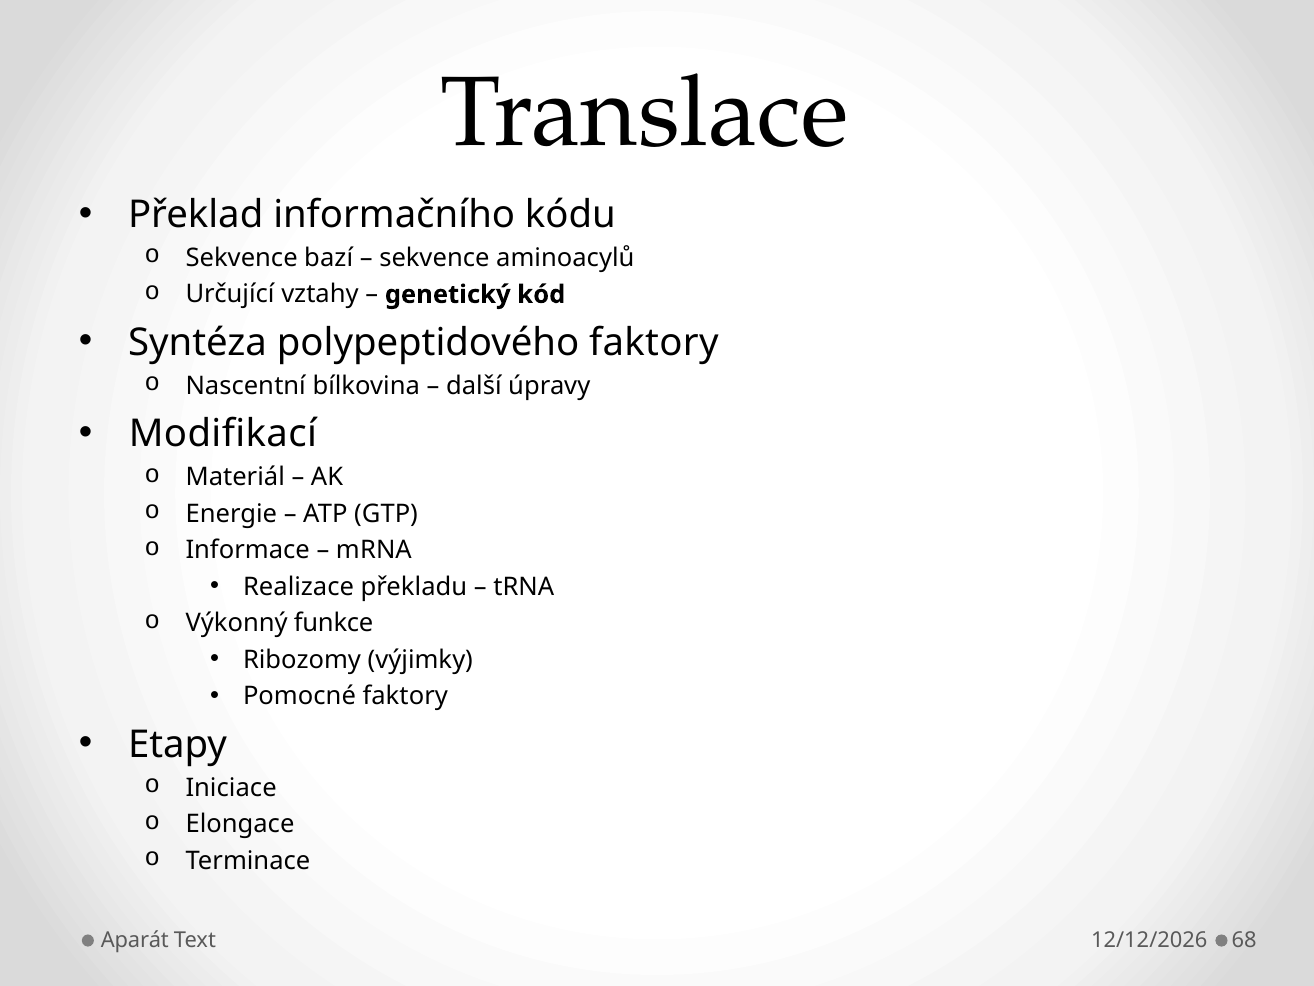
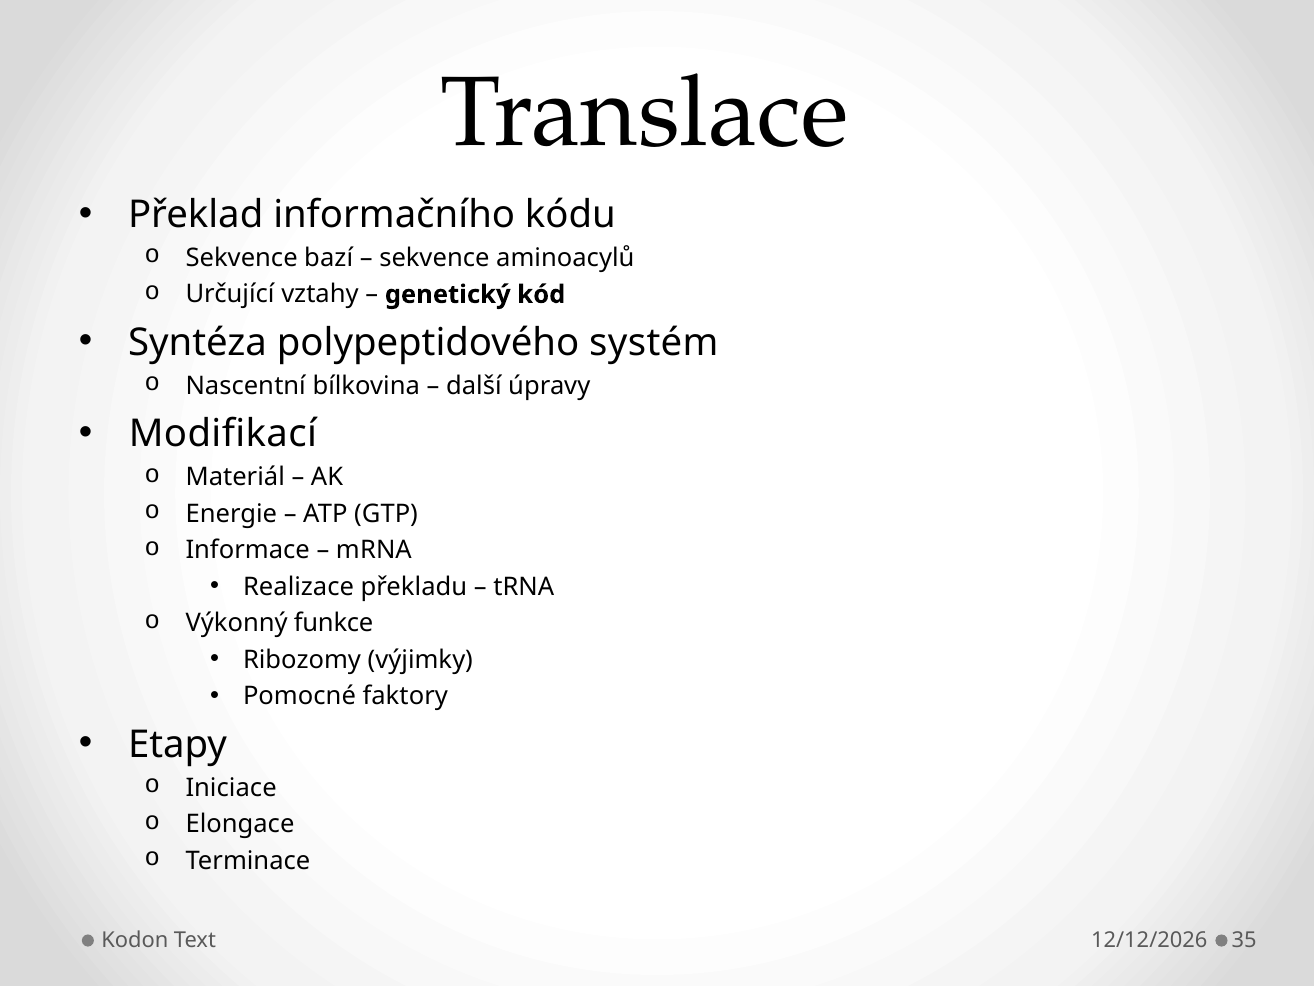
polypeptidového faktory: faktory -> systém (654, 342)
Aparát: Aparát -> Kodon (135, 939)
68: 68 -> 35 (1244, 939)
